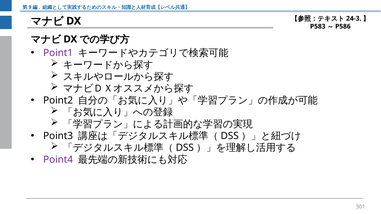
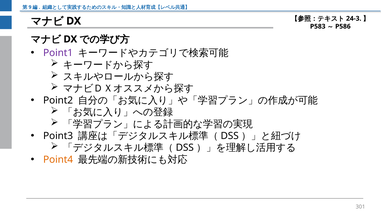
Point4 colour: purple -> orange (58, 160)
